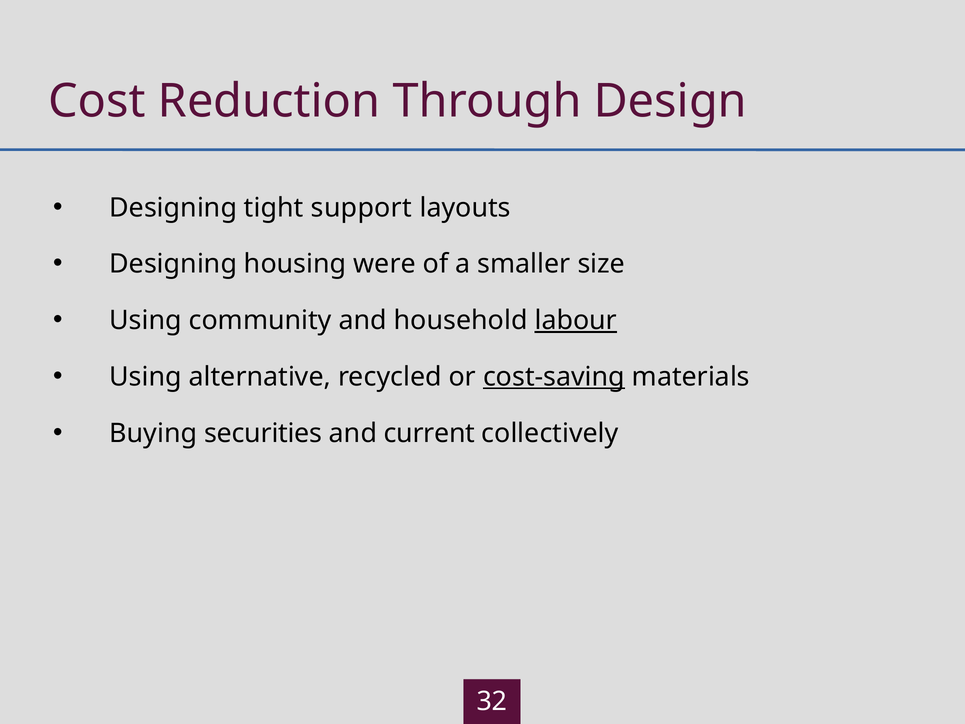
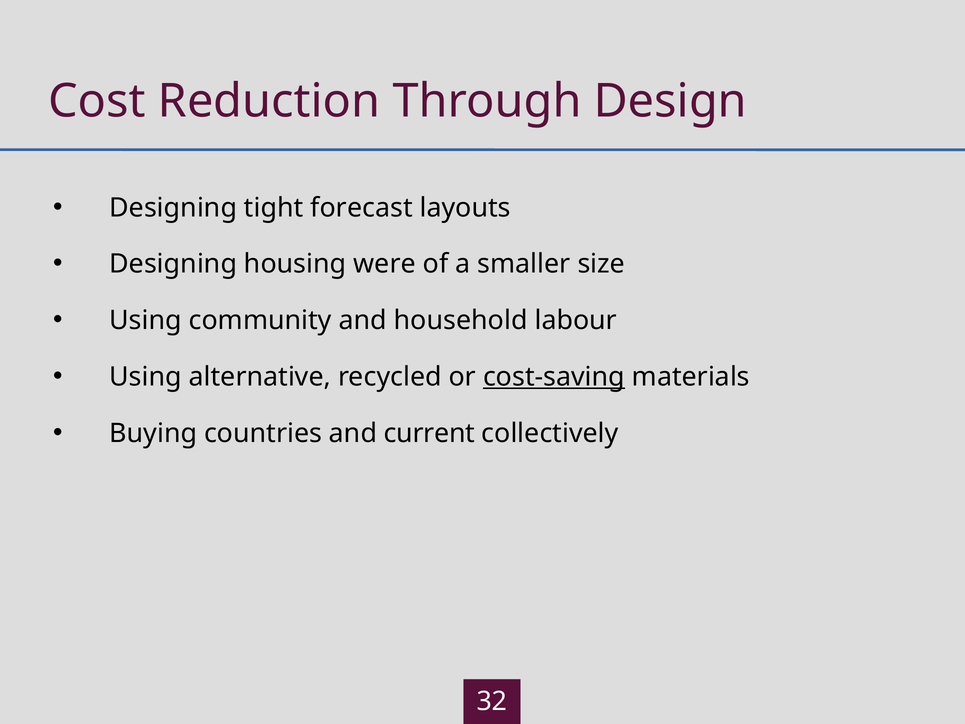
support: support -> forecast (362, 208)
labour underline: present -> none (576, 320)
securities: securities -> countries (263, 433)
